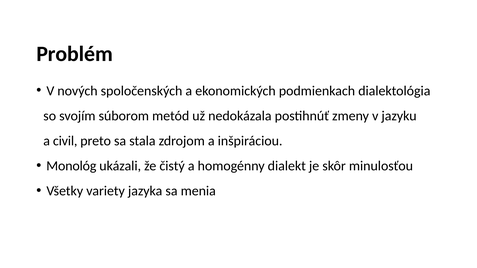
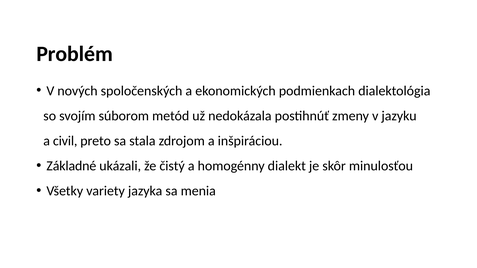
Monológ: Monológ -> Základné (71, 166)
